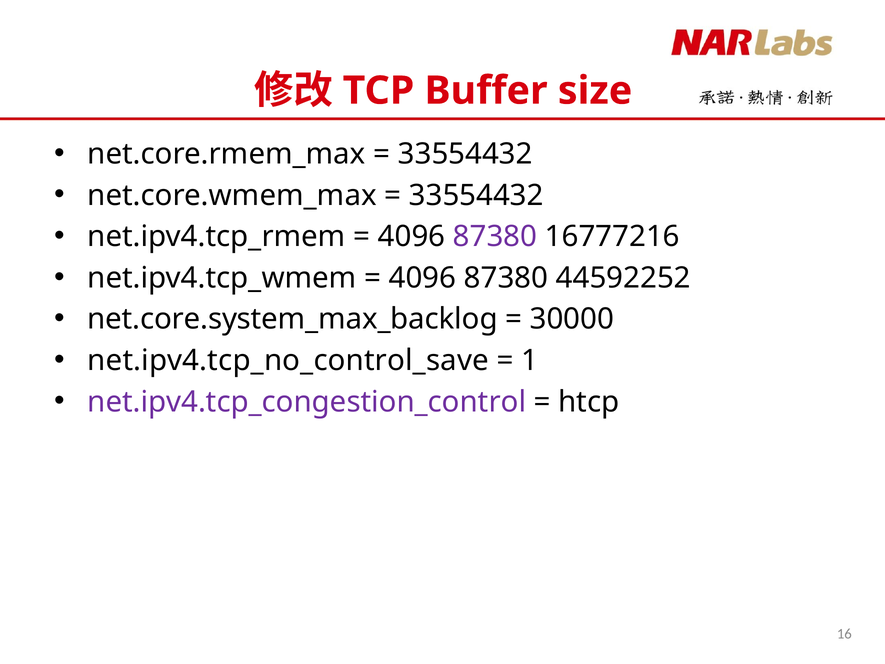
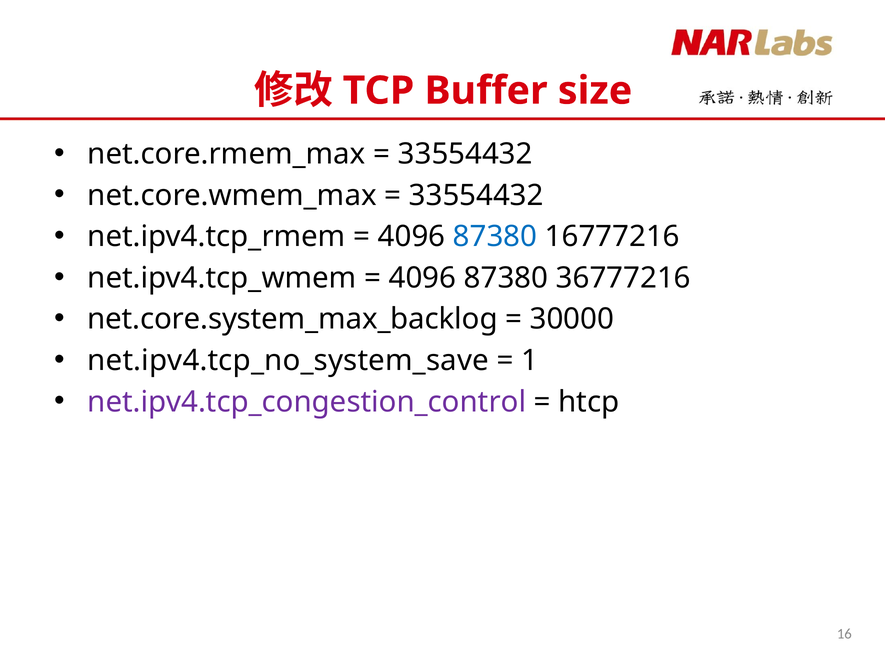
87380 colour: purple -> blue (495, 237)
44592252: 44592252 -> 36777216 (623, 278)
net.ipv4.tcp_no_control_save: net.ipv4.tcp_no_control_save -> net.ipv4.tcp_no_system_save (288, 360)
